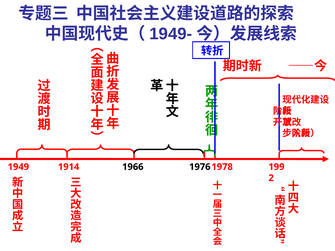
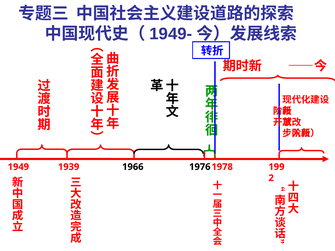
1914: 1914 -> 1939 (69, 167)
